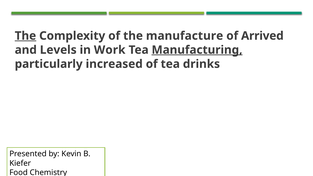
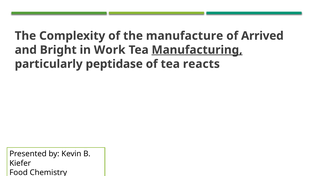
The underline: present -> none (25, 36)
Levels: Levels -> Bright (58, 50)
increased: increased -> peptidase (114, 64)
drinks: drinks -> reacts (201, 64)
